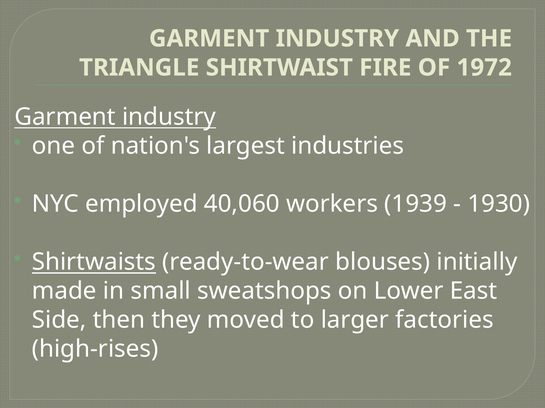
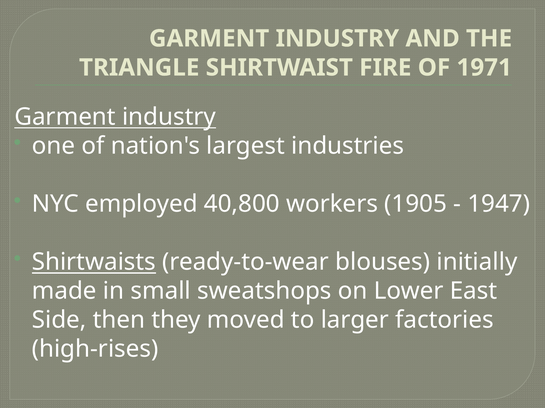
1972: 1972 -> 1971 (484, 68)
40,060: 40,060 -> 40,800 (242, 204)
1939: 1939 -> 1905 (416, 204)
1930: 1930 -> 1947 (499, 204)
